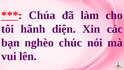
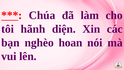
chúc: chúc -> hoan (71, 42)
